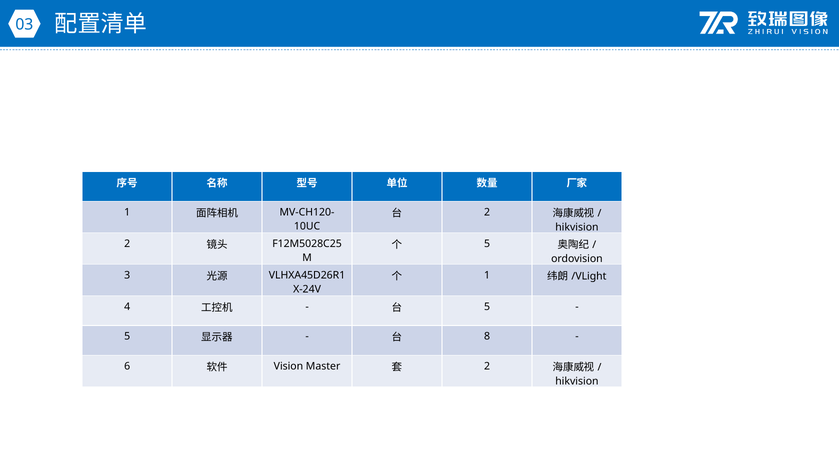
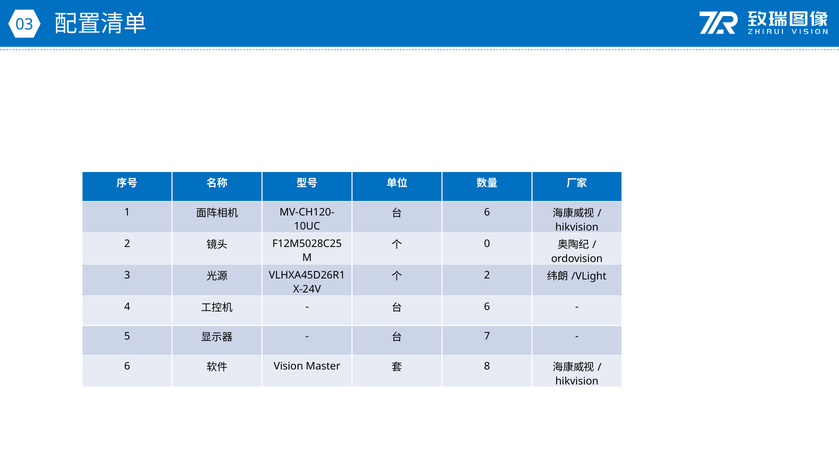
2: 2 -> 6 (487, 212)
5: 5 -> 0 (487, 244)
1: 1 -> 2 (487, 275)
5: 5 -> 6 (487, 307)
8: 8 -> 7 (487, 336)
2: 2 -> 8 (487, 366)
